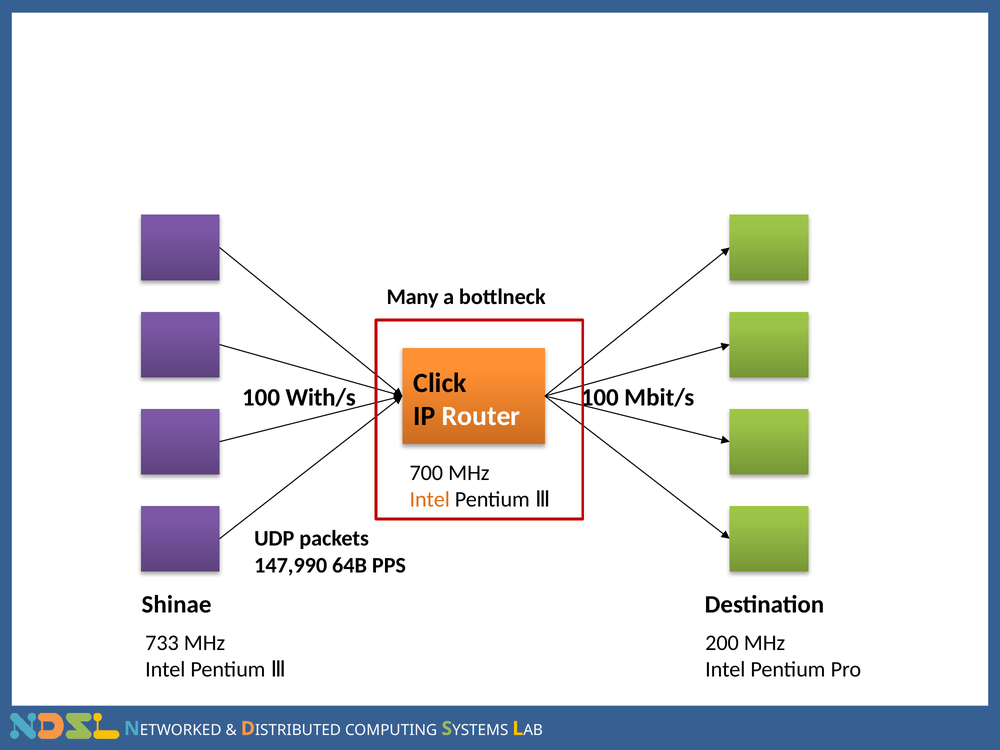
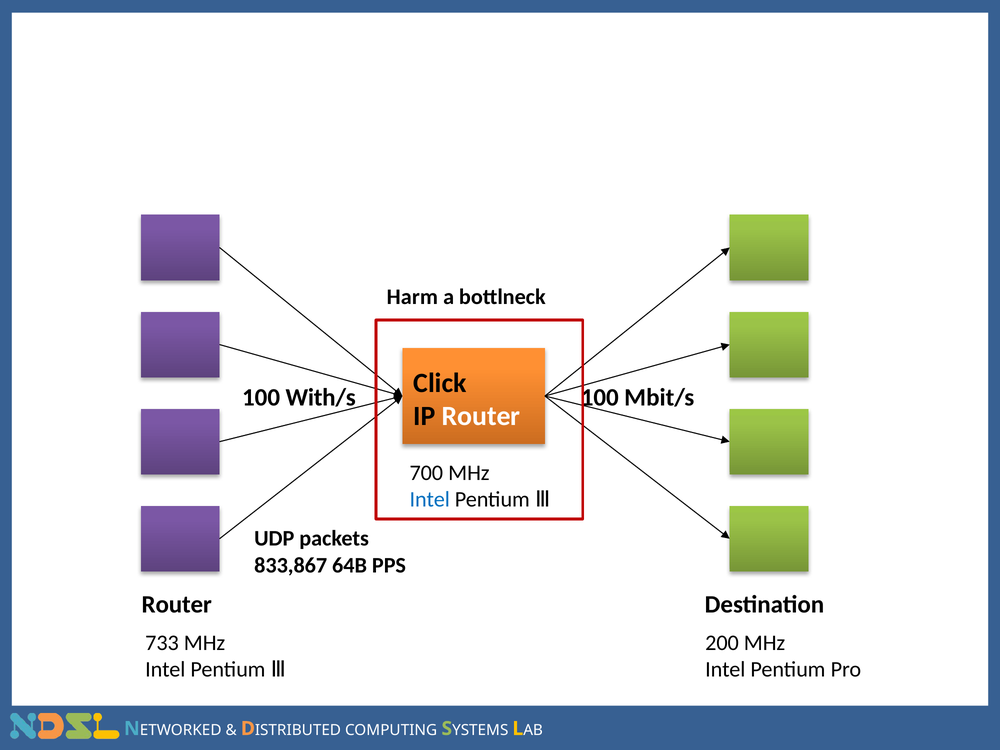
Many: Many -> Harm (412, 297)
Intel colour: orange -> blue (430, 499)
147,990: 147,990 -> 833,867 (291, 565)
Shinae: Shinae -> Router (177, 604)
